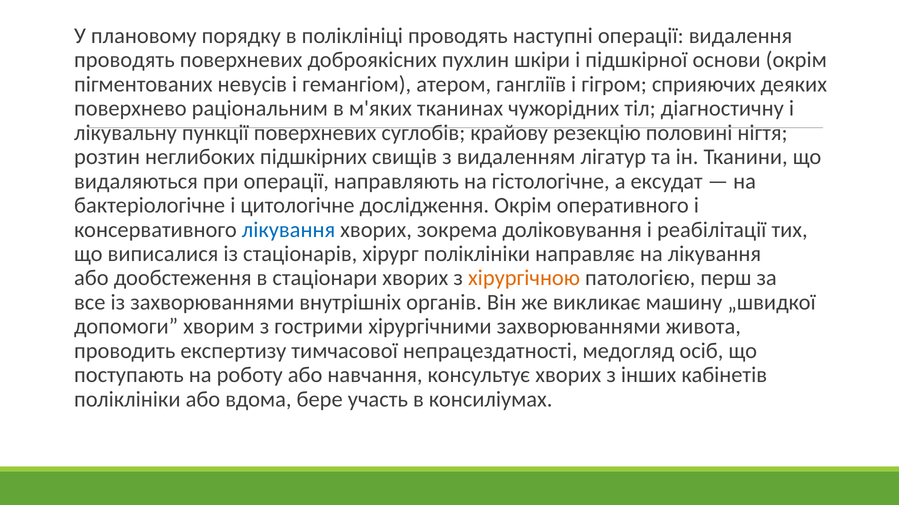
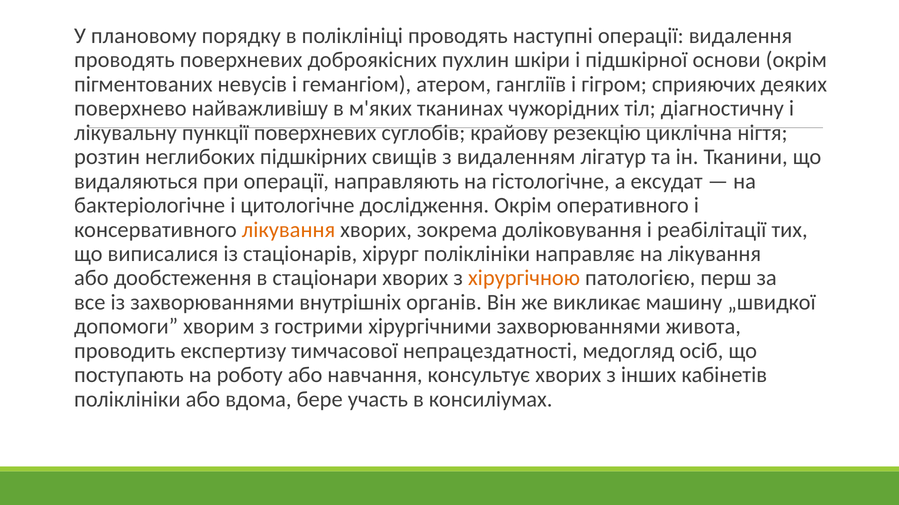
раціональним: раціональним -> найважливішу (260, 109)
половині: половині -> циклічна (689, 133)
лікування colour: blue -> orange (288, 230)
